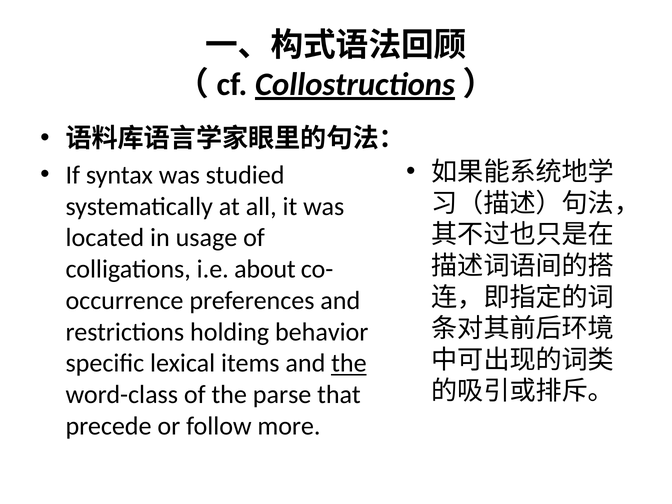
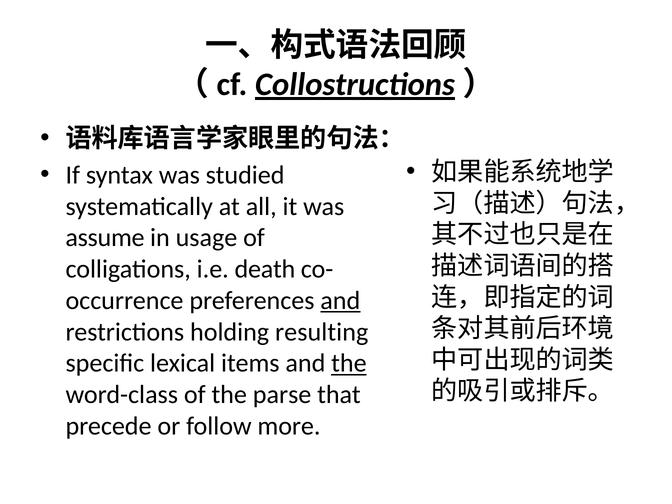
located: located -> assume (105, 238)
about: about -> death (265, 269)
and underline: none -> present (340, 301)
behavior: behavior -> resulting (322, 332)
